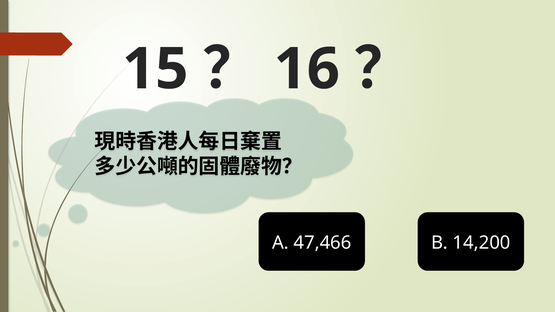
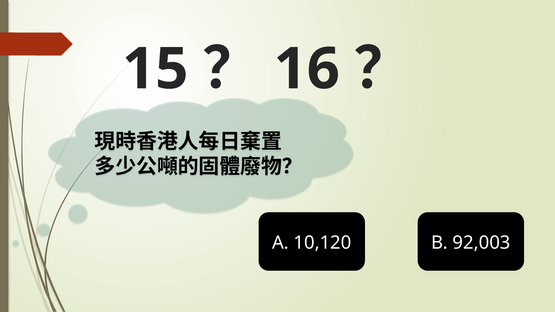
47,466: 47,466 -> 10,120 (323, 243)
14,200: 14,200 -> 92,003 (482, 243)
